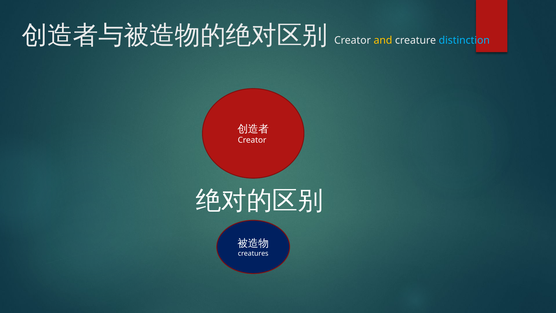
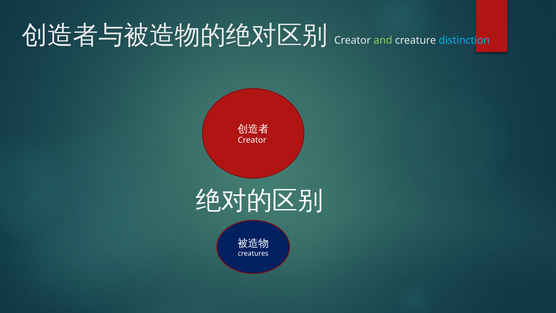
and colour: yellow -> light green (383, 40)
